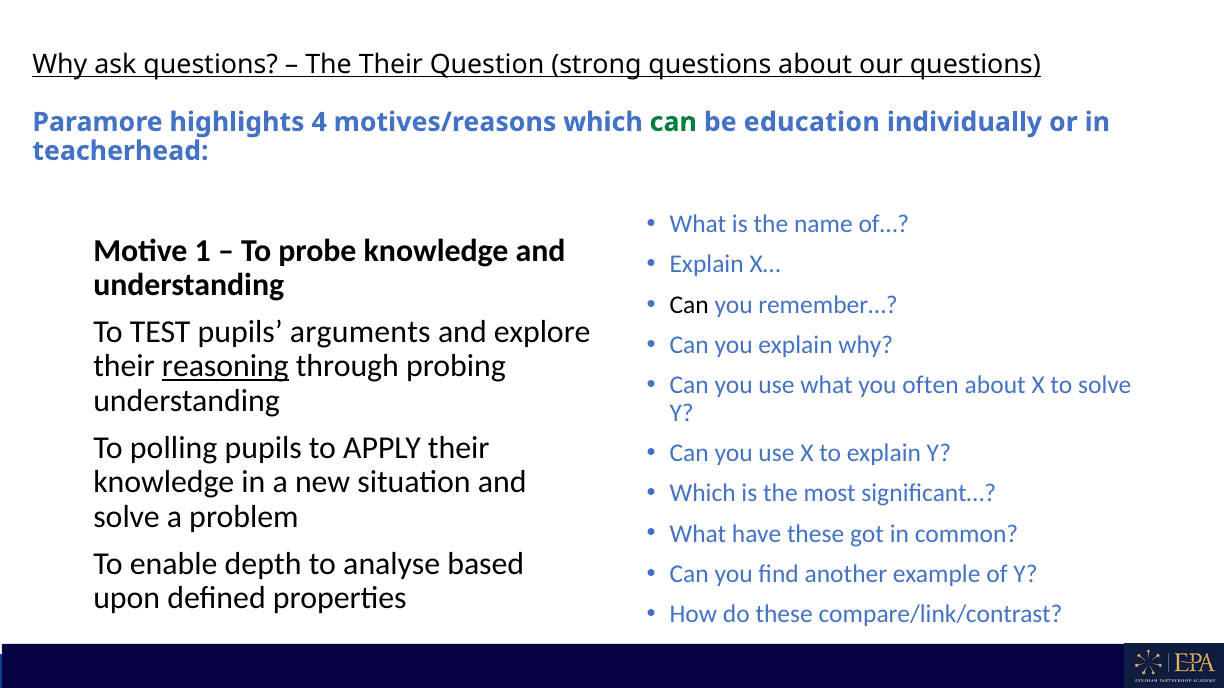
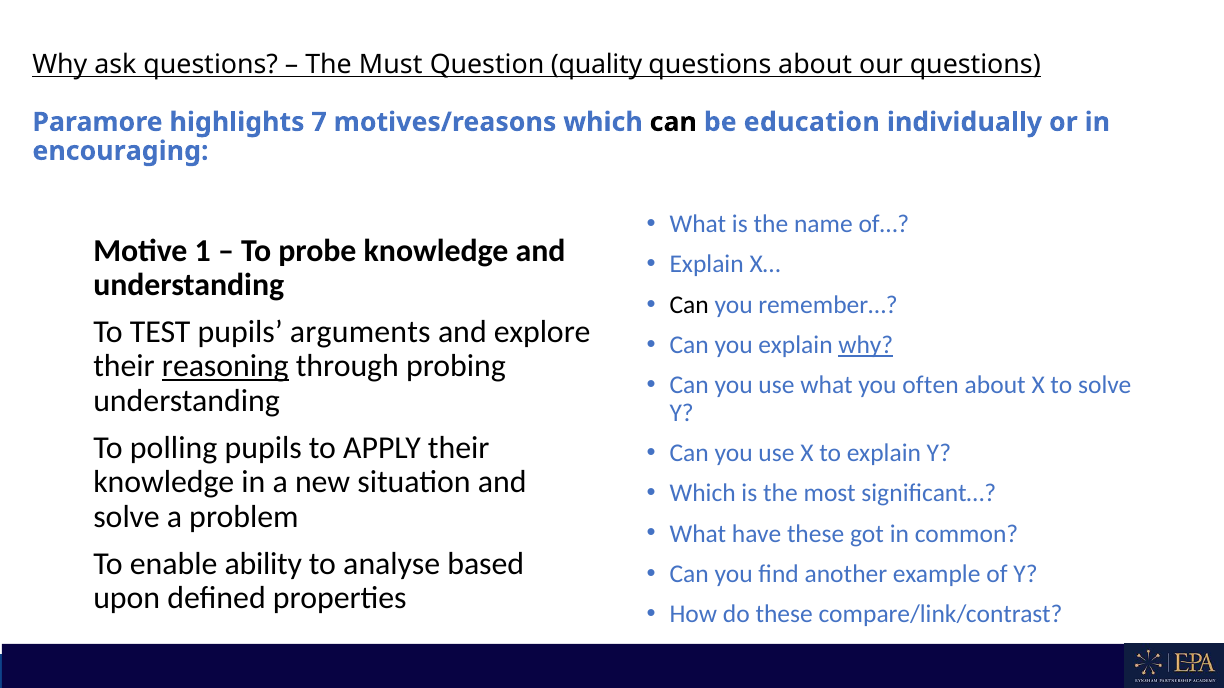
The Their: Their -> Must (391, 64)
strong: strong -> quality (597, 64)
4: 4 -> 7 (319, 122)
can colour: green -> black (673, 122)
teacherhead: teacherhead -> encouraging (120, 151)
why underline: none -> present (866, 345)
depth: depth -> ability (263, 564)
